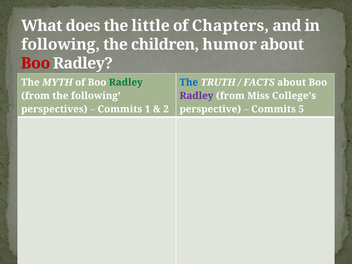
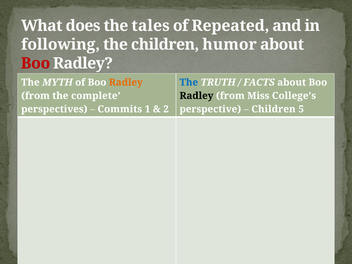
little: little -> tales (151, 26)
Chapters: Chapters -> Repeated (230, 26)
Radley colour: green -> orange (126, 82)
the following: following -> complete (96, 96)
Radley colour: purple -> black (196, 96)
Commits: Commits -> Children (273, 109)
